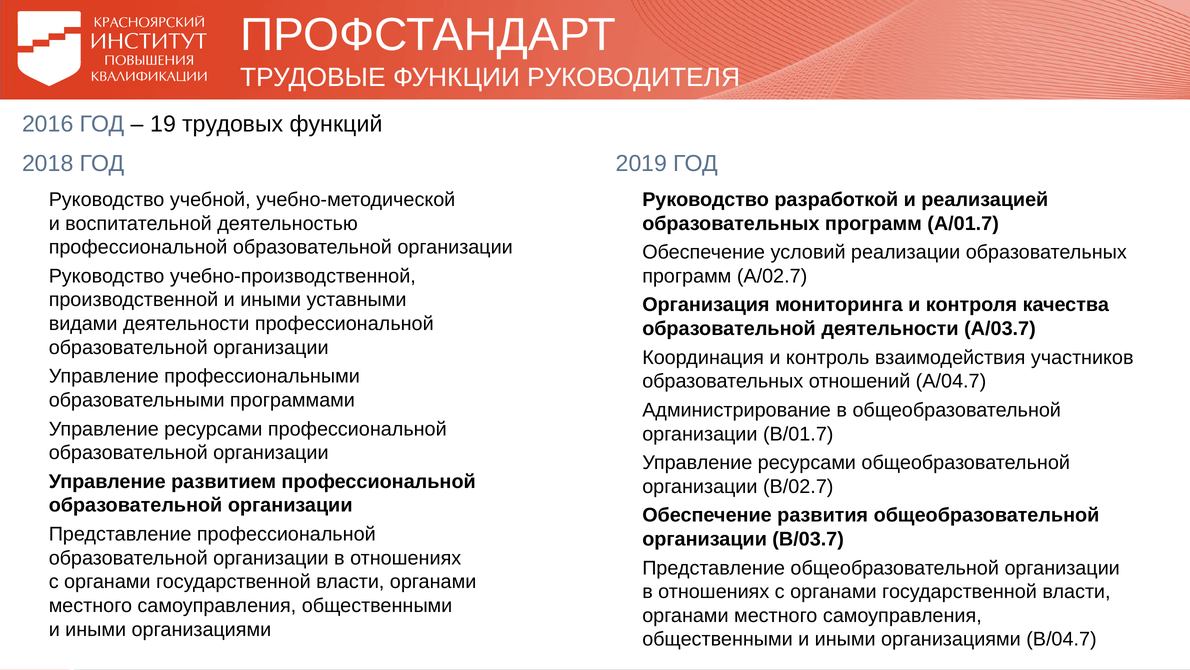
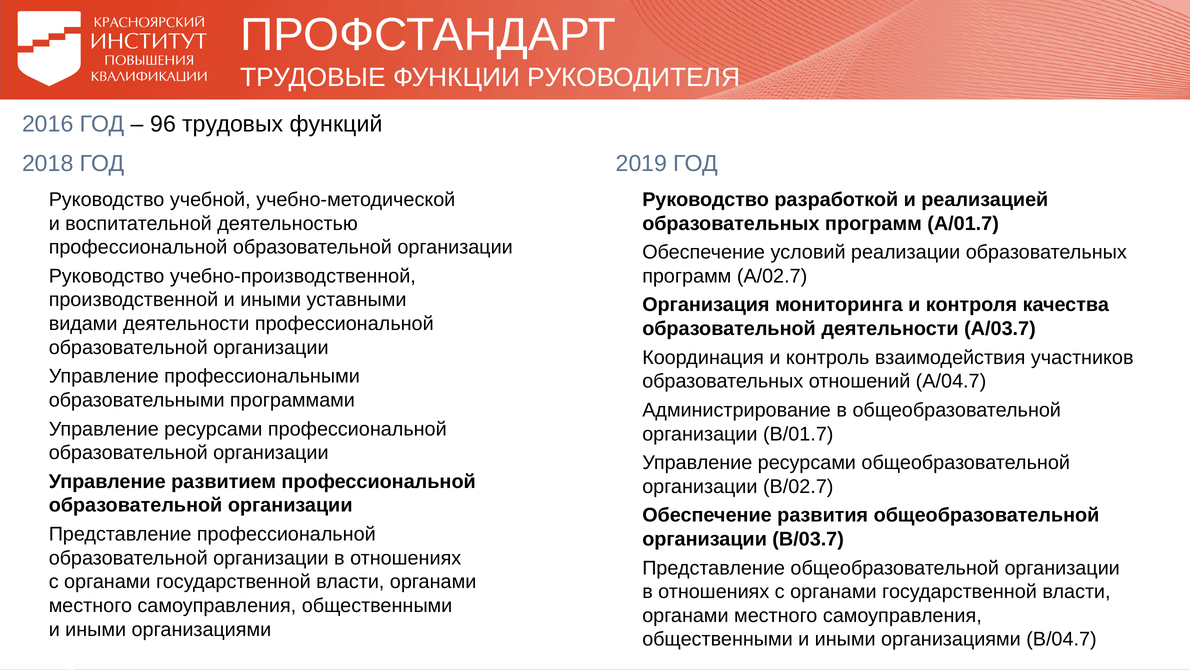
19: 19 -> 96 (163, 124)
